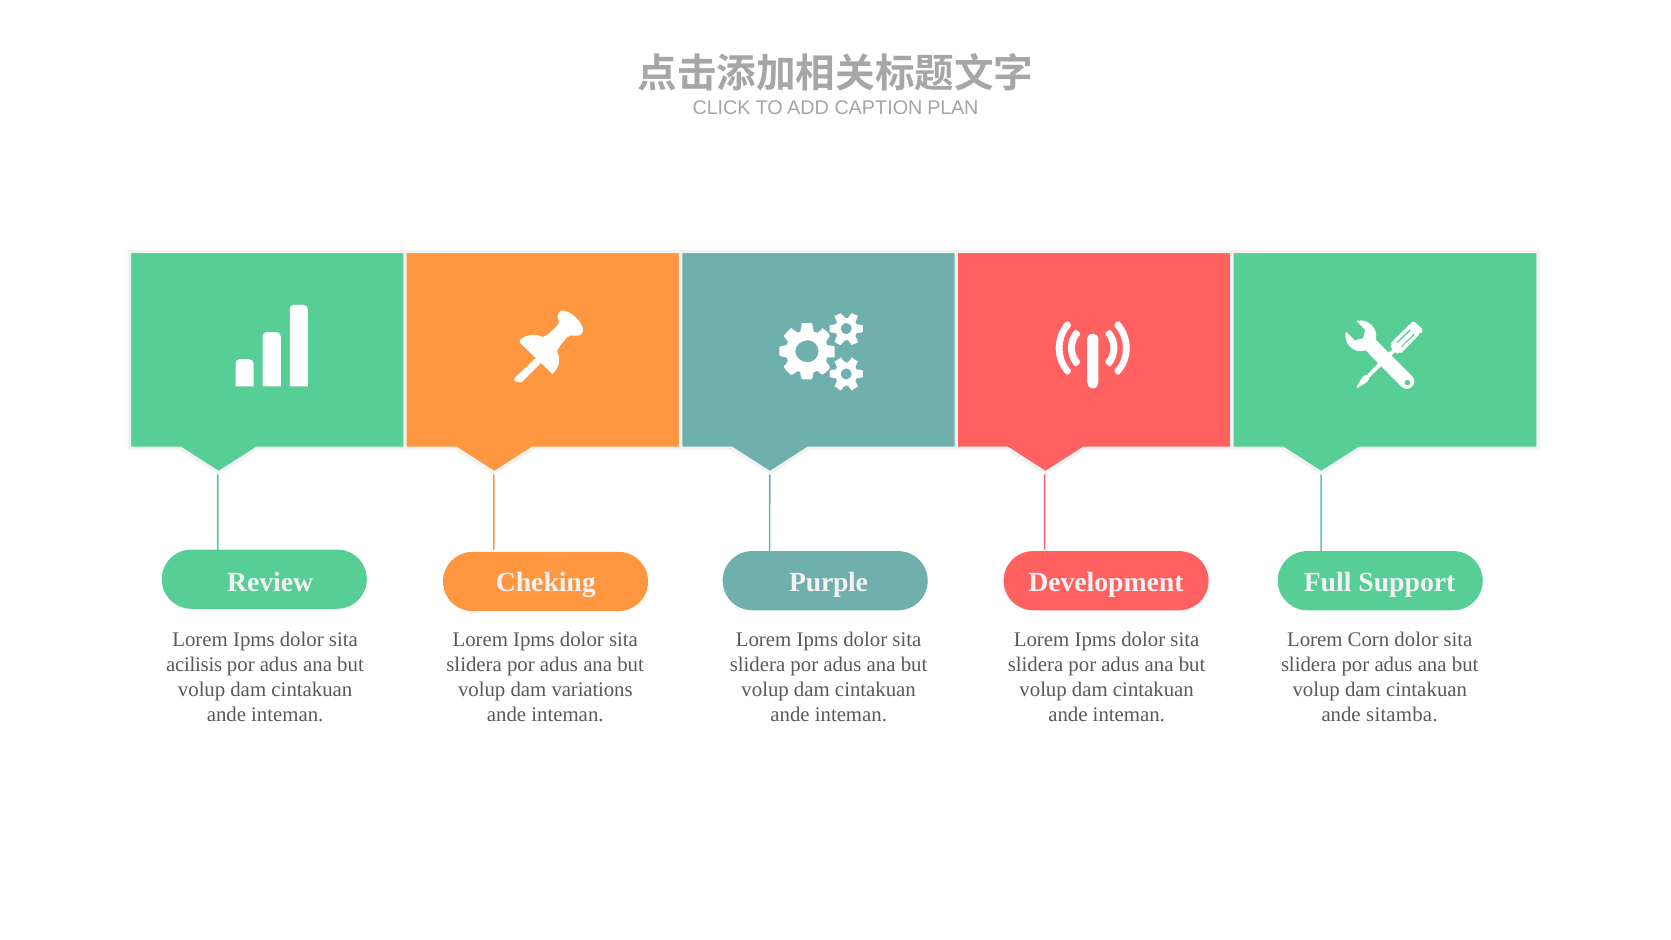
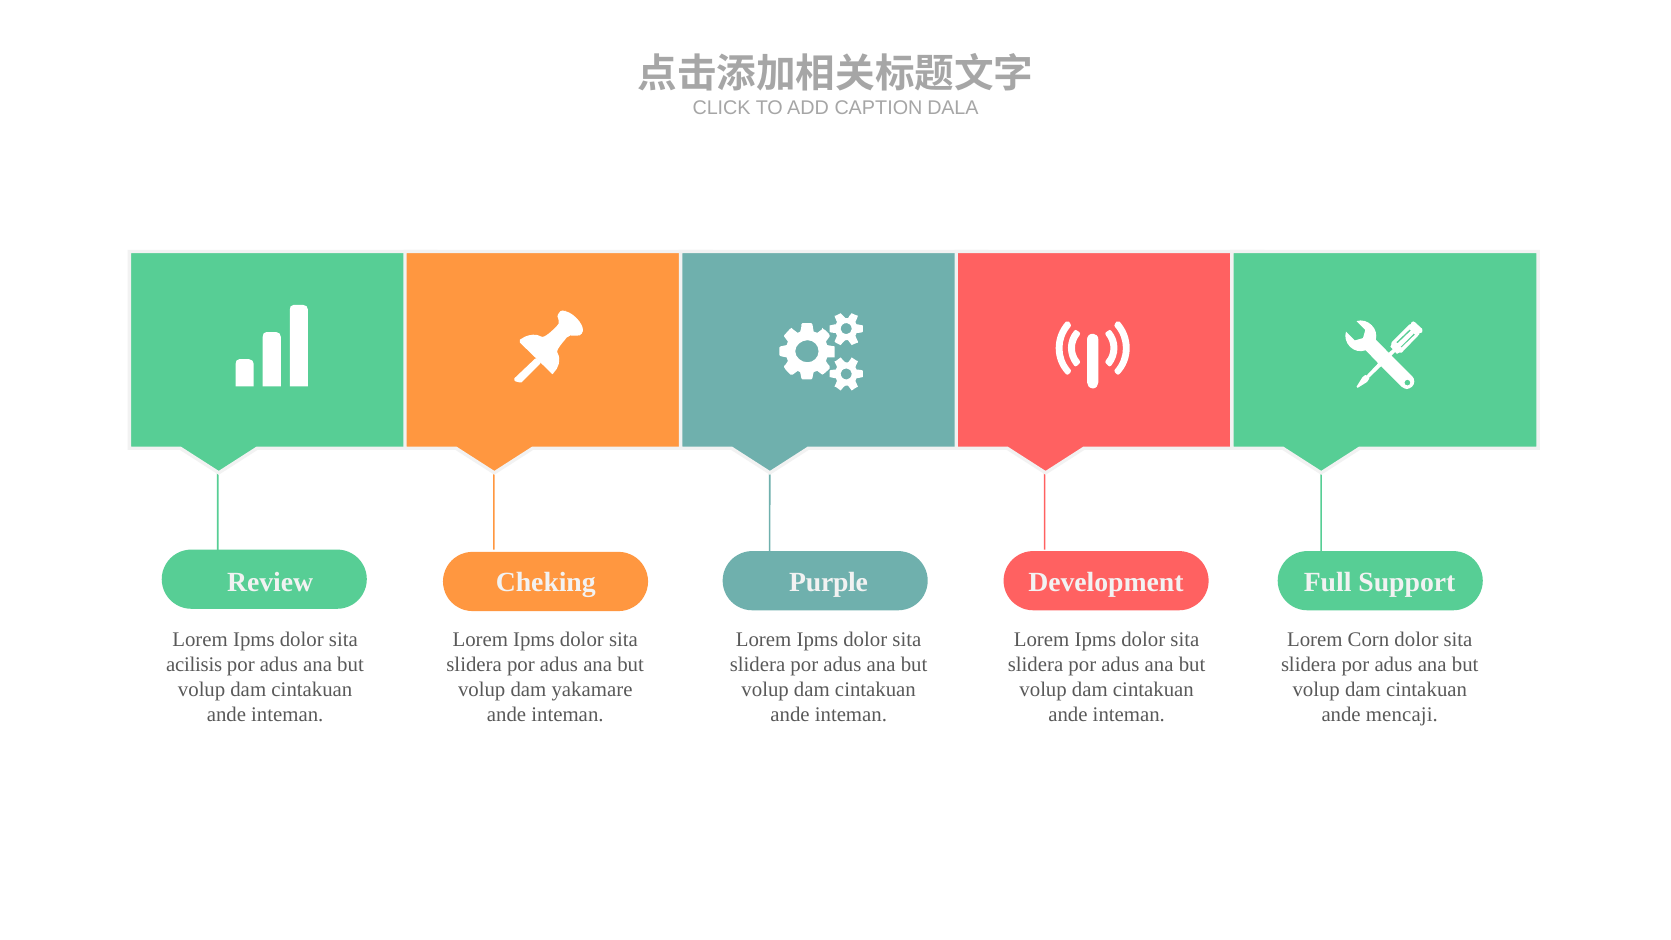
PLAN: PLAN -> DALA (953, 108)
variations: variations -> yakamare (592, 689)
sitamba: sitamba -> mencaji (1402, 714)
